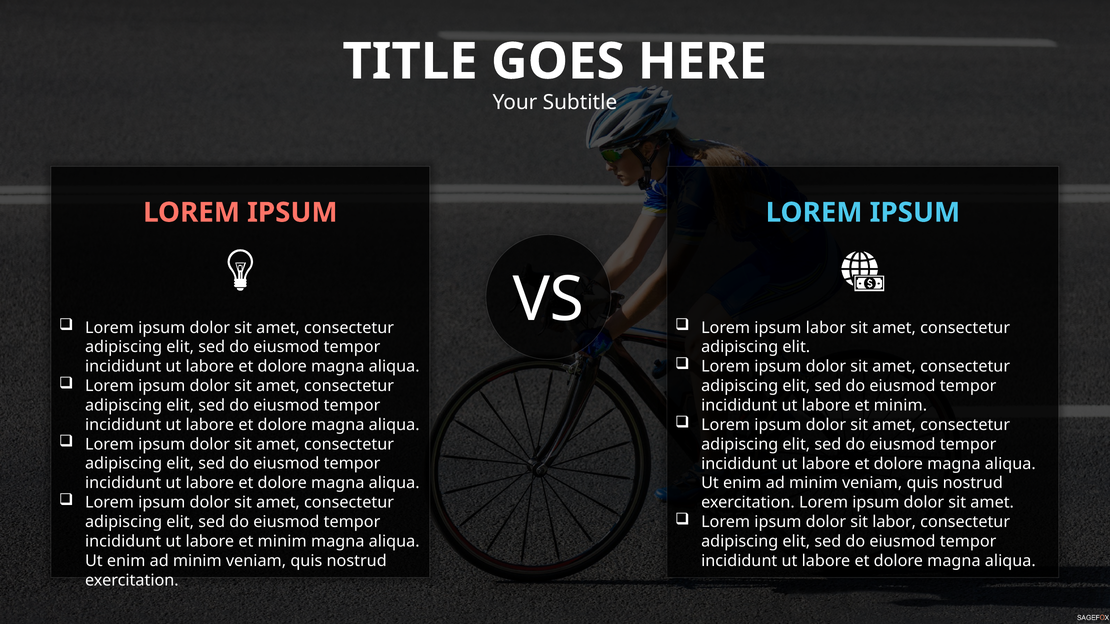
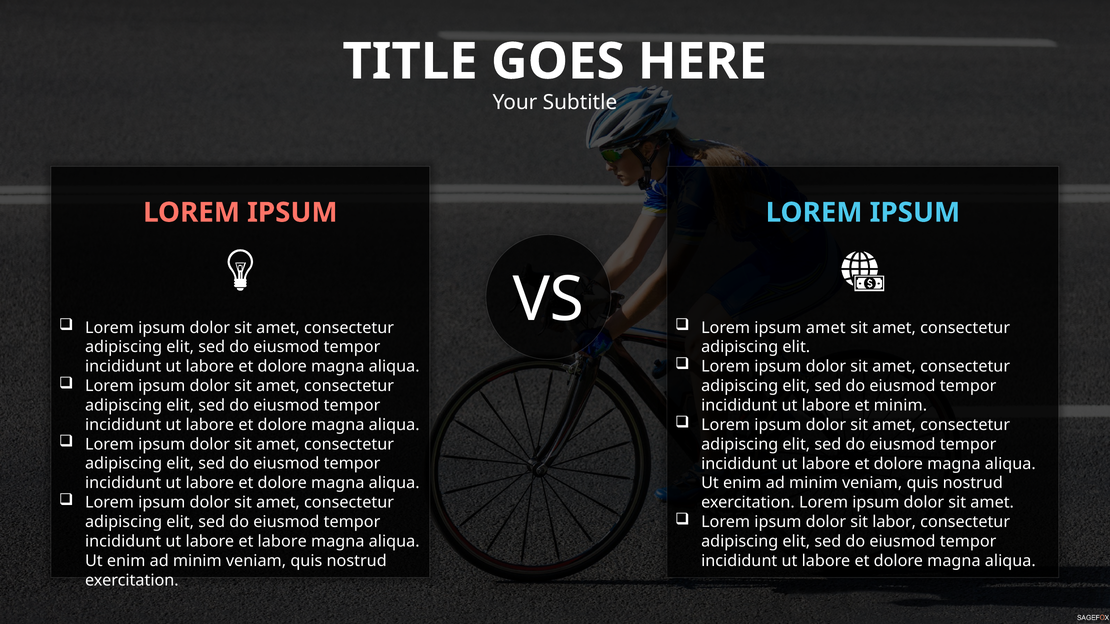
ipsum labor: labor -> amet (826, 328)
minim: minim -> labore (282, 542)
